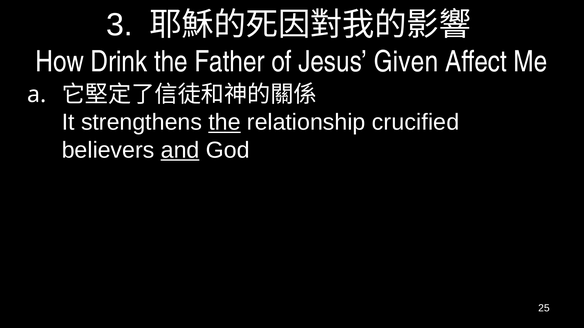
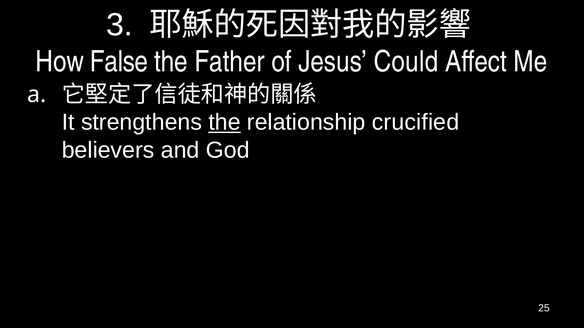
Drink: Drink -> False (119, 62)
Given: Given -> Could (406, 62)
and underline: present -> none (180, 150)
